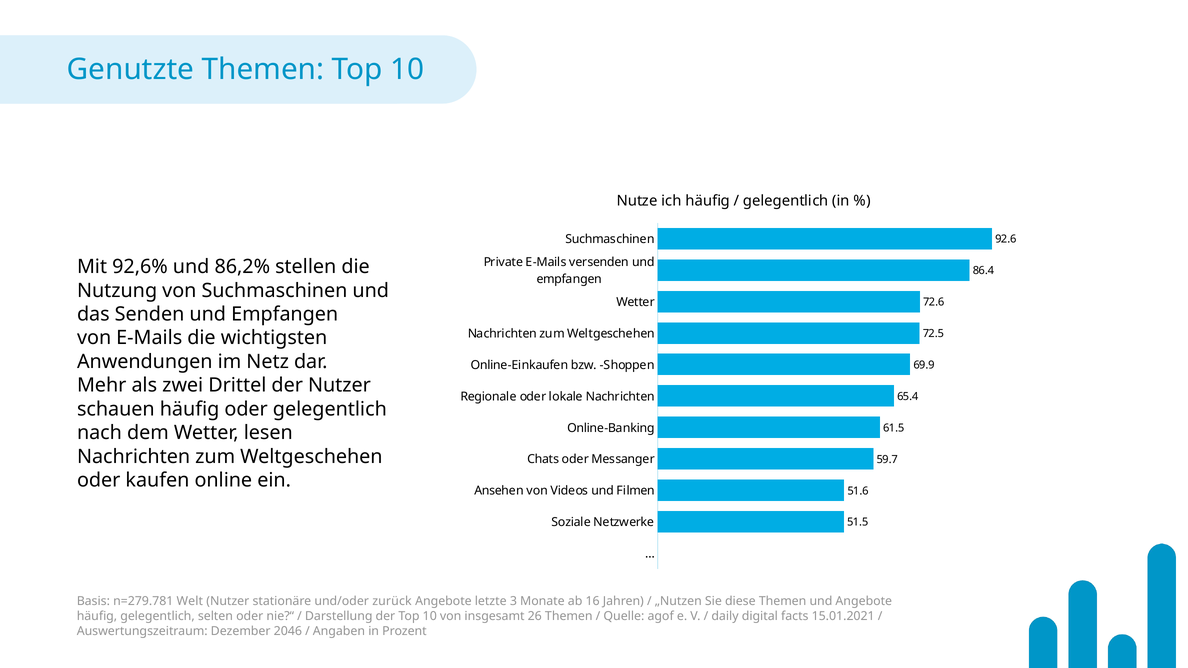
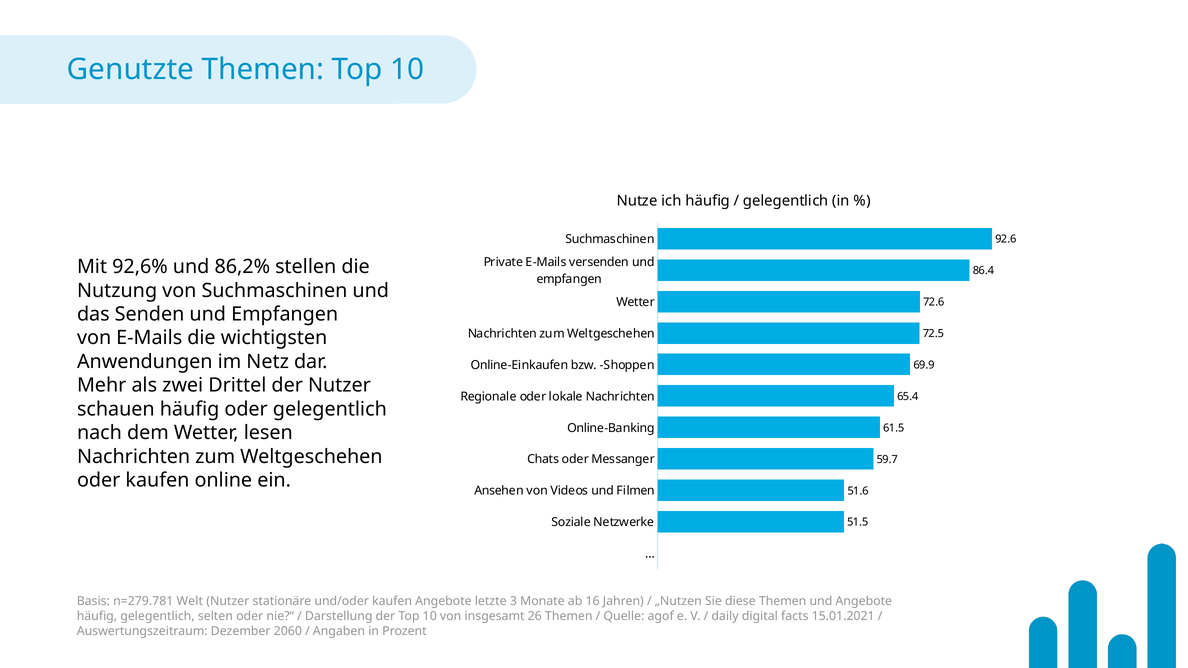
und/oder zurück: zurück -> kaufen (392, 602)
2046: 2046 -> 2060 (288, 631)
